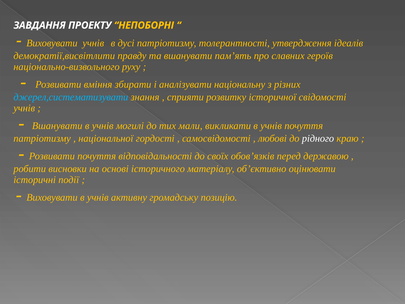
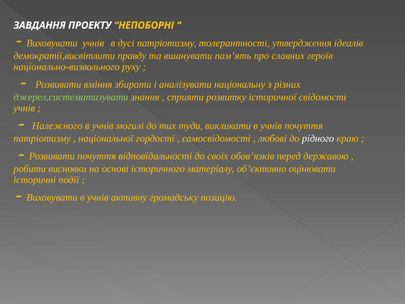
джерел,систематизувати colour: light blue -> light green (71, 97)
Вшанувати: Вшанувати -> Належного (57, 126)
мали: мали -> туди (191, 126)
